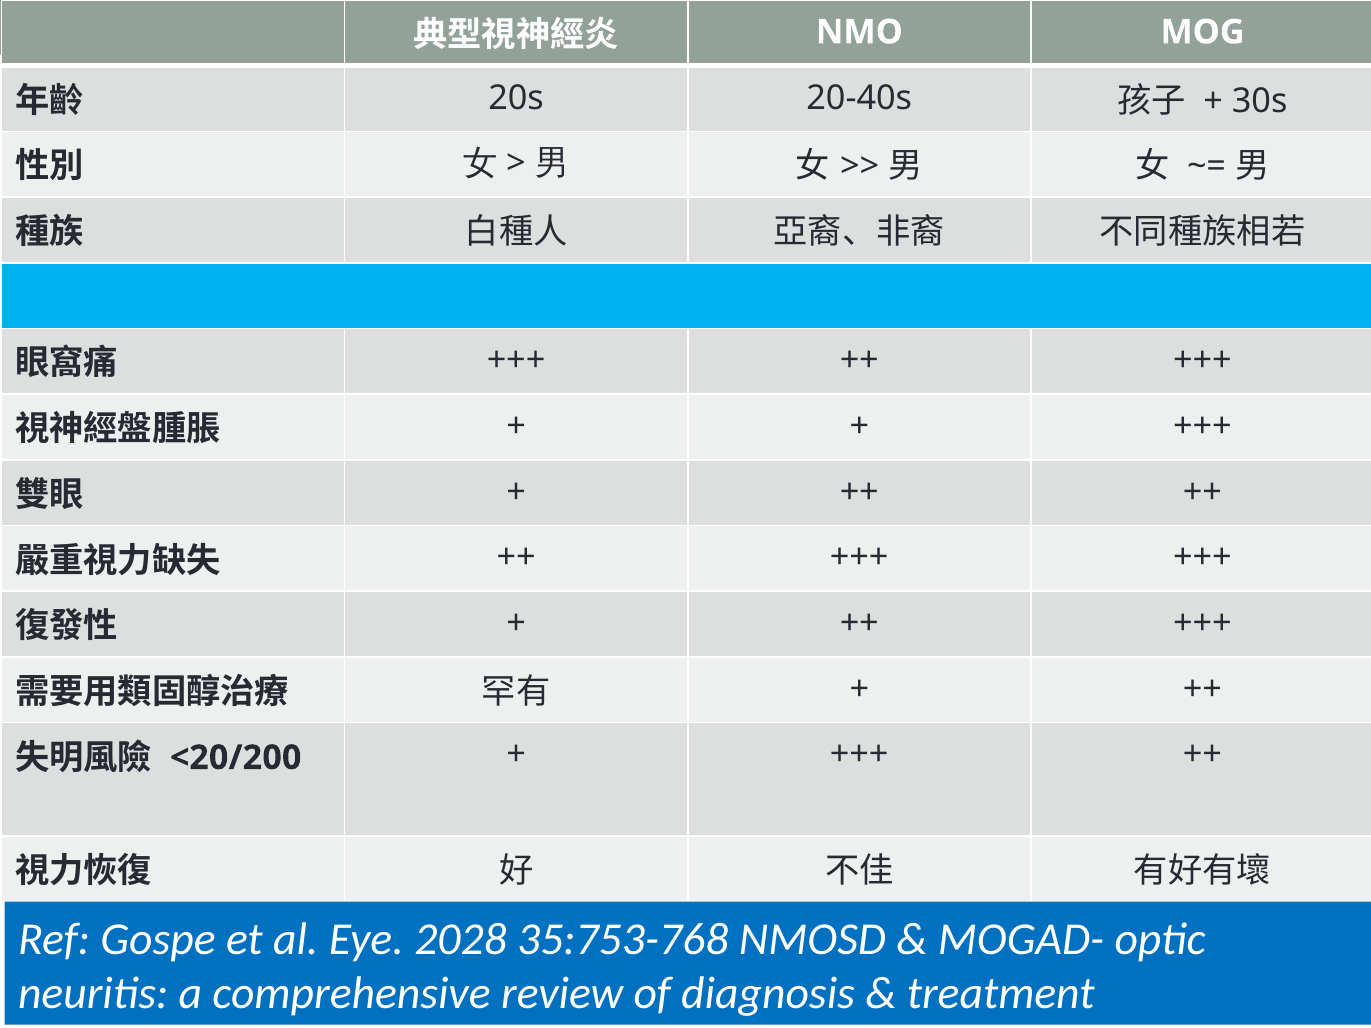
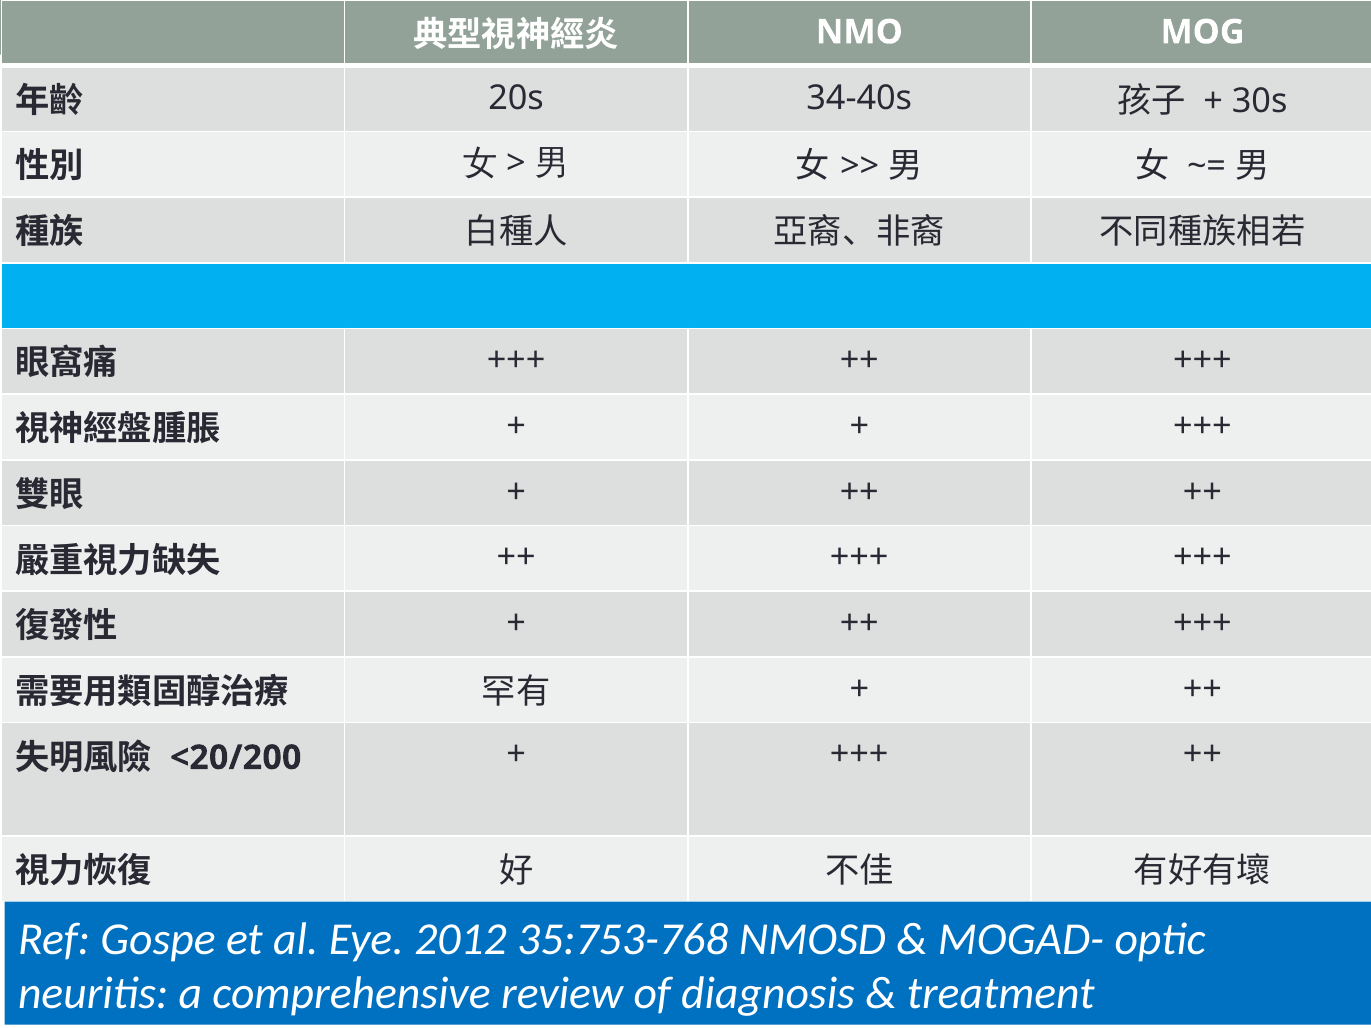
20-40s: 20-40s -> 34-40s (859, 98)
2028: 2028 -> 2012 (461, 939)
